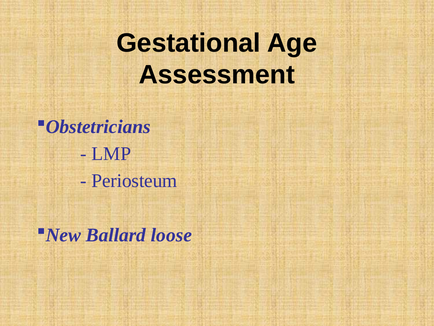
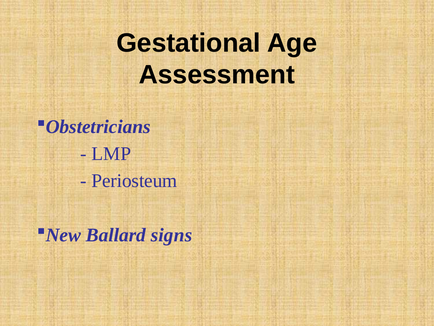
loose: loose -> signs (171, 235)
